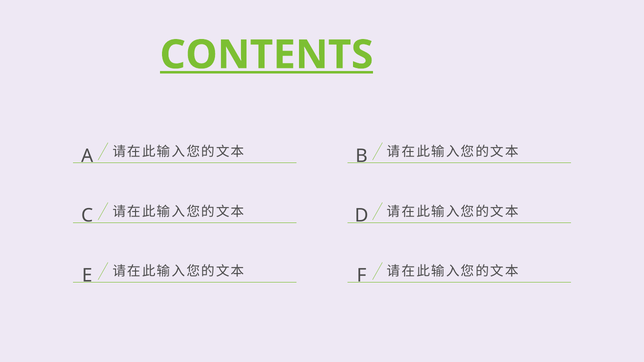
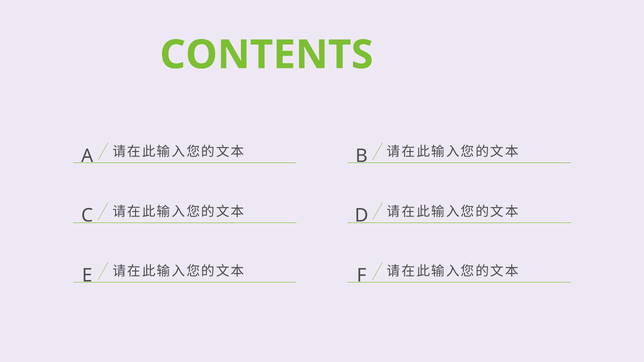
CONTENTS underline: present -> none (267, 55)
